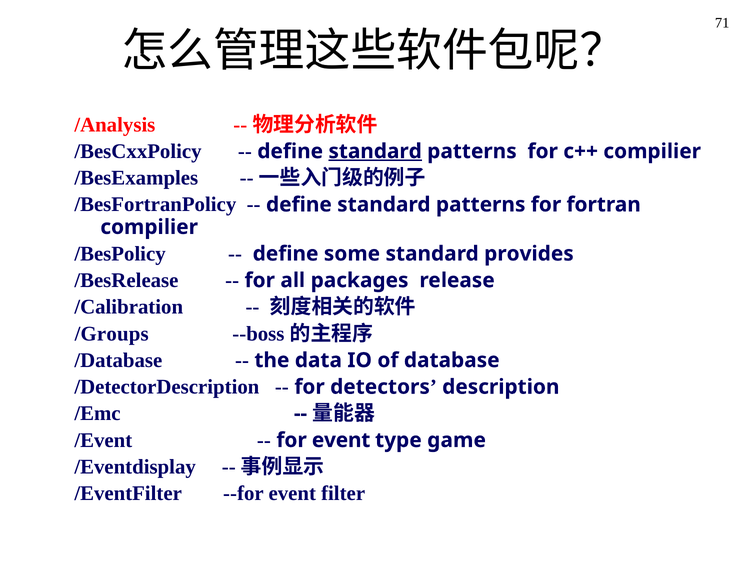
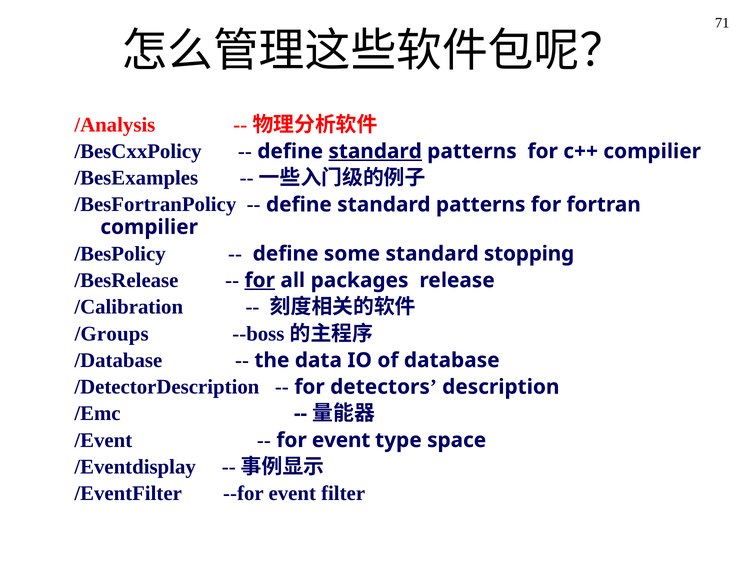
provides: provides -> stopping (529, 254)
for underline: none -> present (260, 280)
game: game -> space (457, 440)
